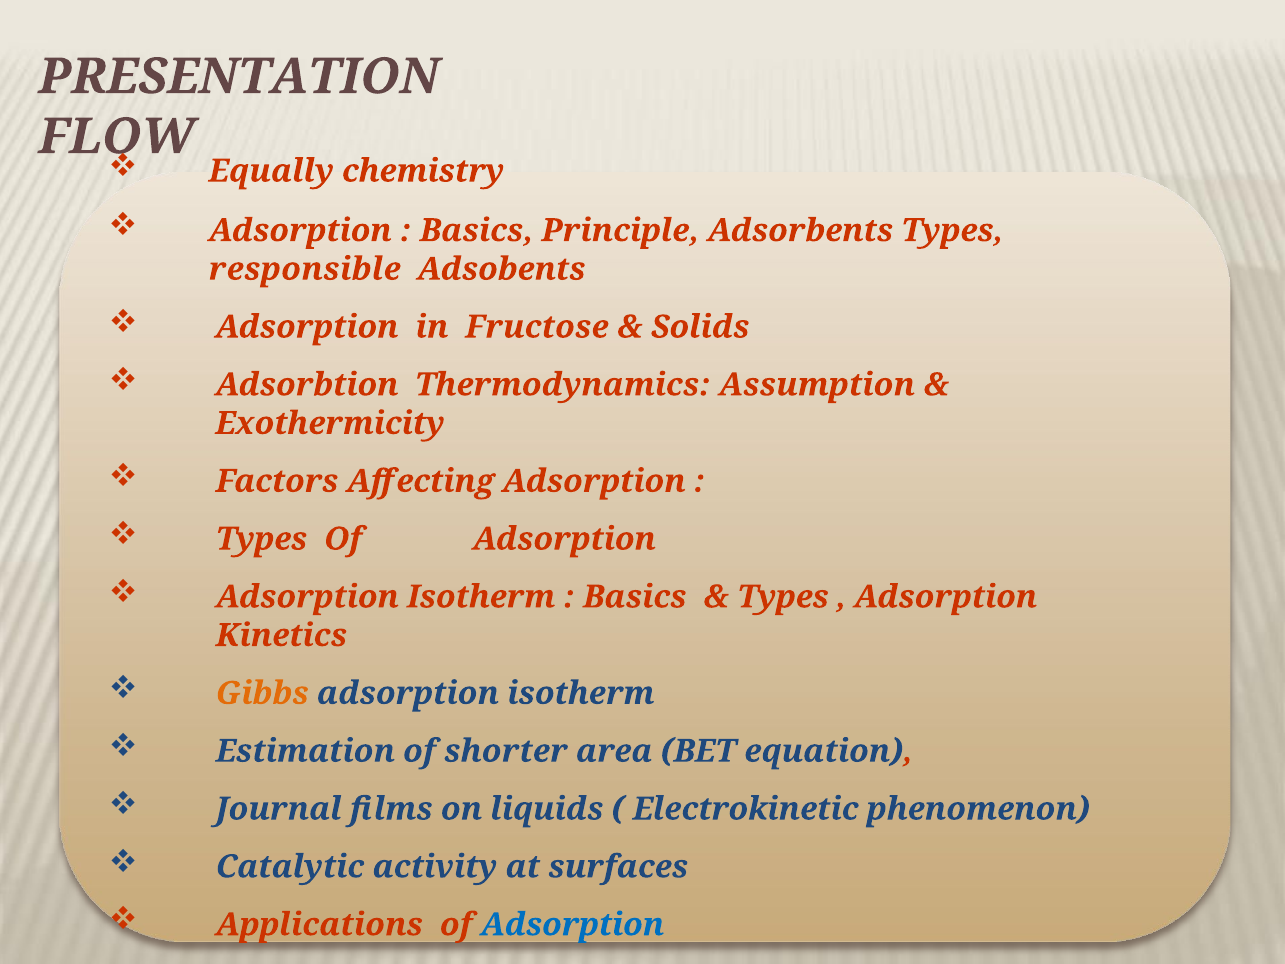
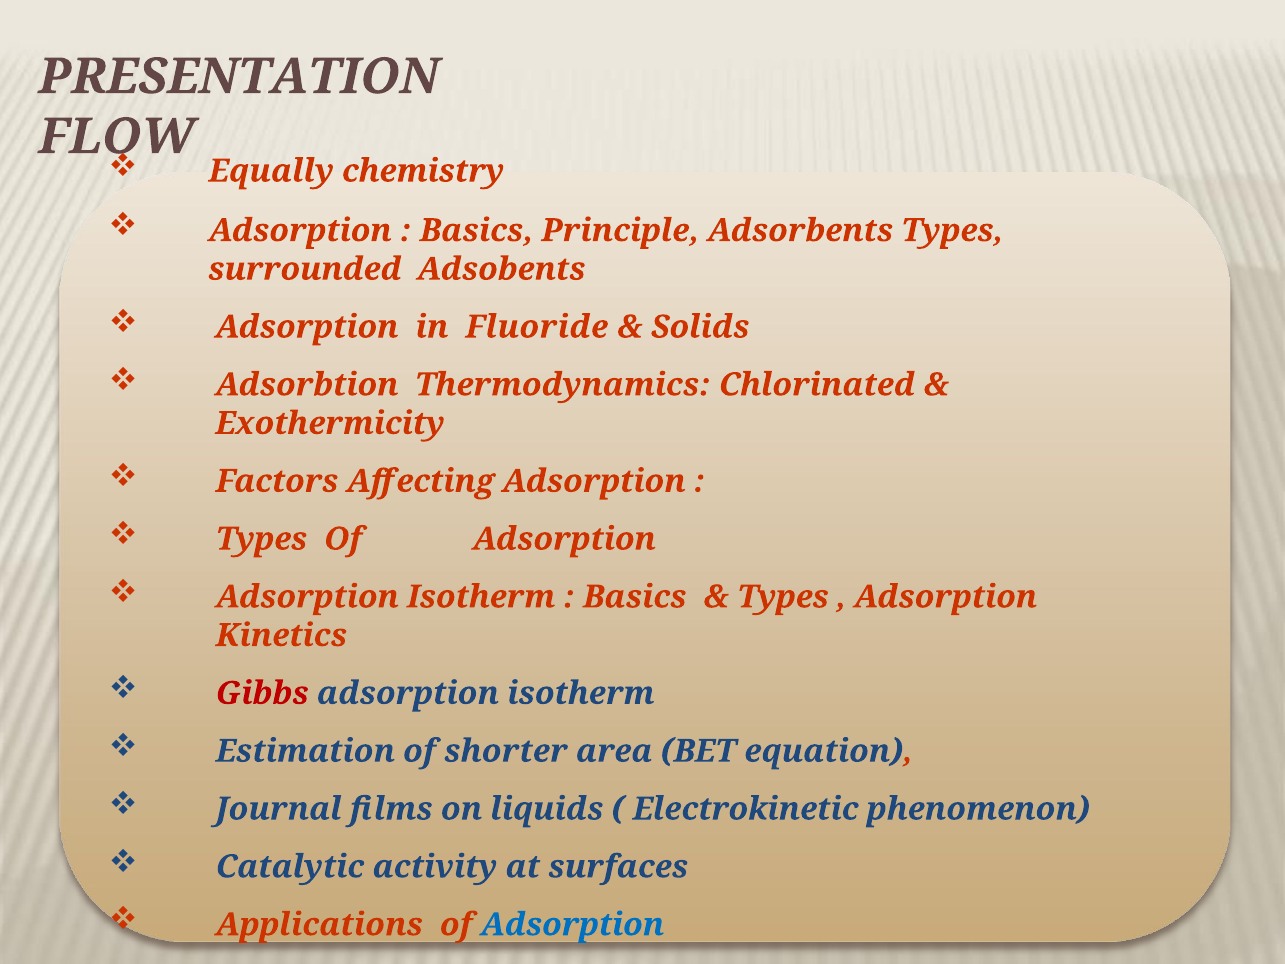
responsible: responsible -> surrounded (305, 269)
Fructose: Fructose -> Fluoride (537, 327)
Assumption: Assumption -> Chlorinated (817, 385)
Gibbs colour: orange -> red (262, 693)
